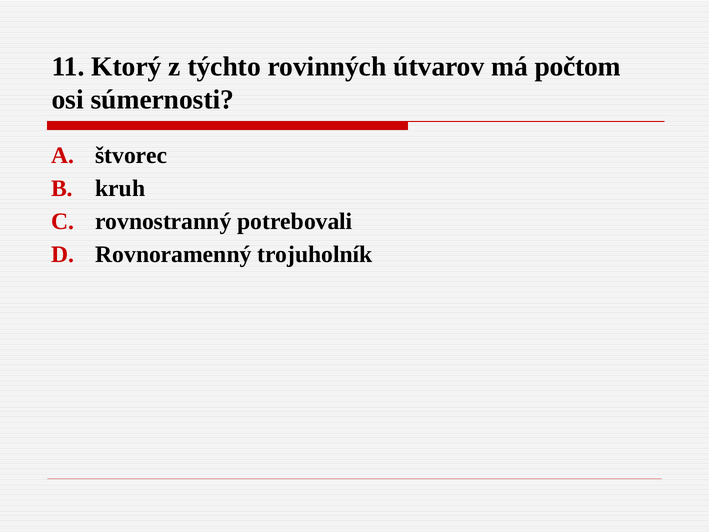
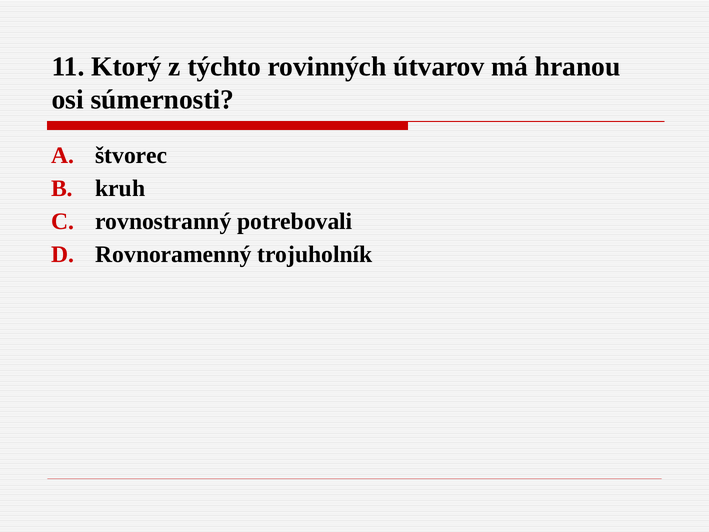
počtom: počtom -> hranou (578, 67)
